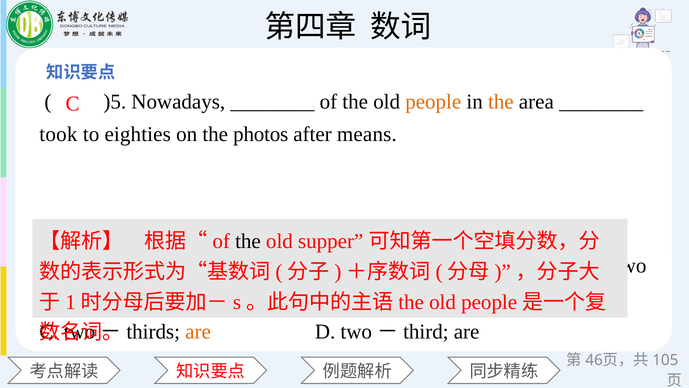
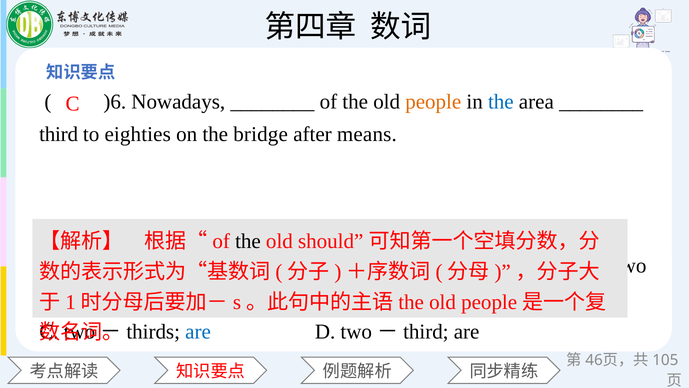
)5: )5 -> )6 (115, 102)
the colour: orange -> blue (501, 102)
took: took -> third (59, 134)
photos: photos -> bridge (261, 134)
supper: supper -> should (331, 241)
are colour: orange -> blue (198, 331)
